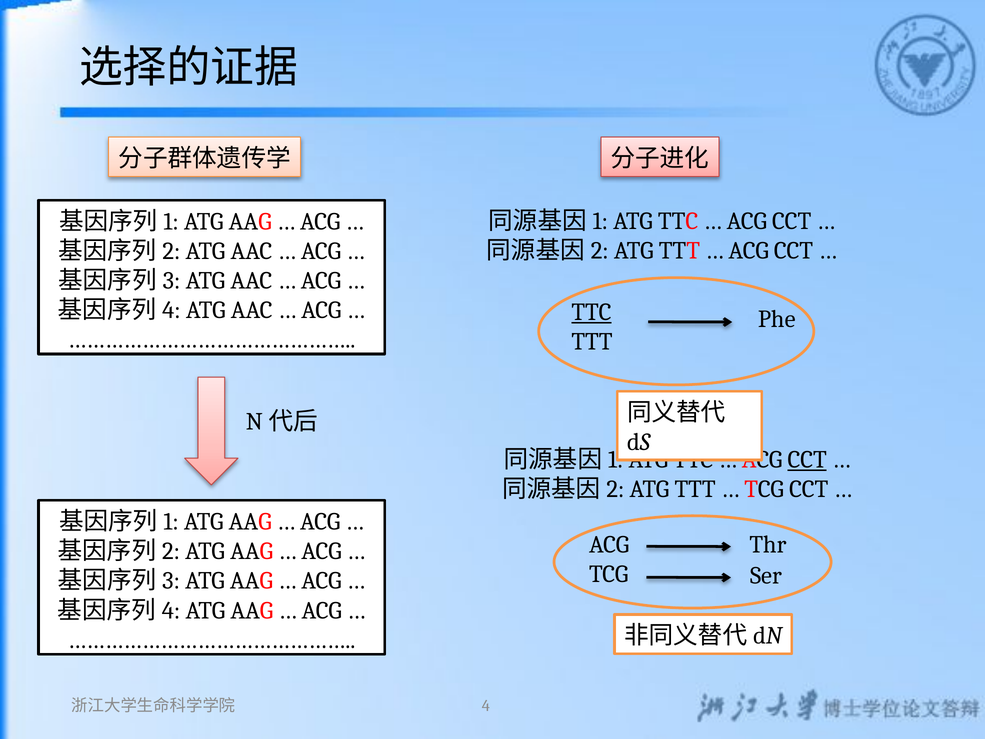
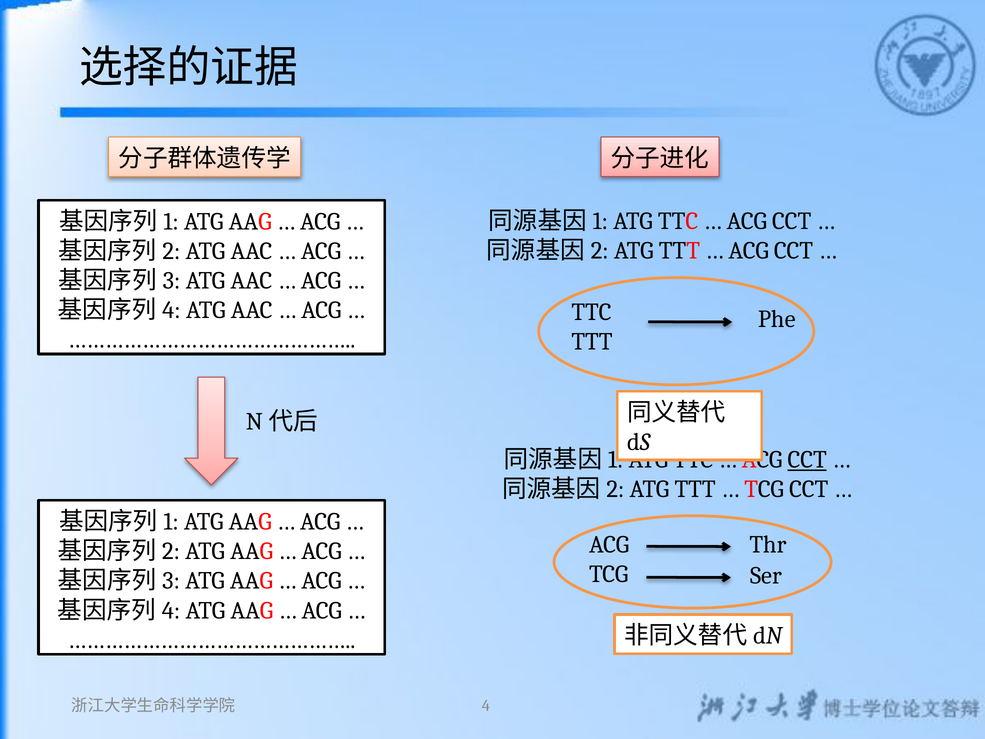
TTC underline: present -> none (591, 312)
